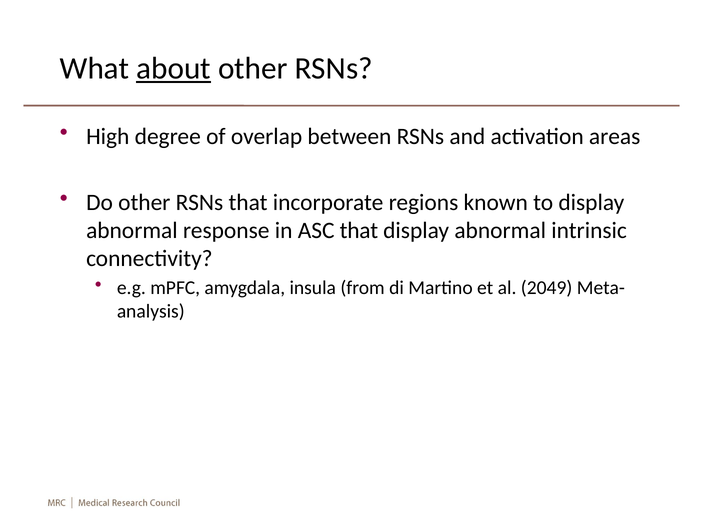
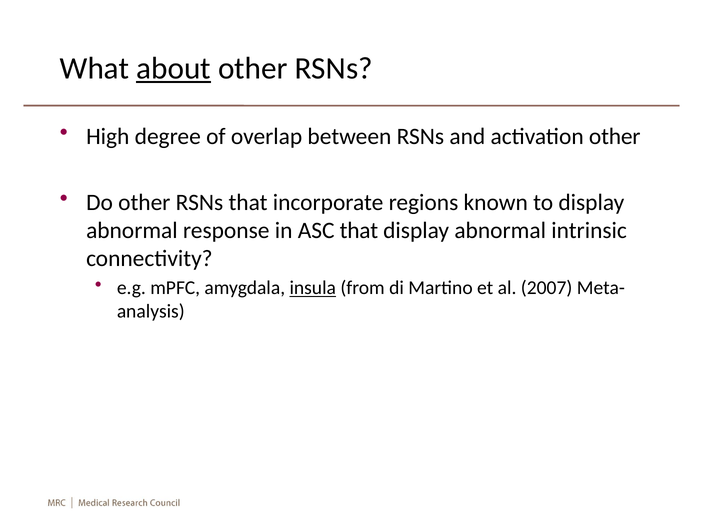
activation areas: areas -> other (615, 136)
insula underline: none -> present (313, 288)
2049: 2049 -> 2007 (547, 288)
